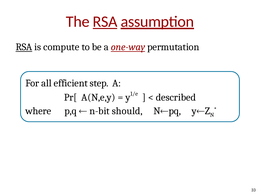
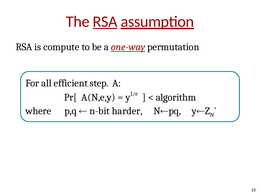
RSA underline: present -> none (24, 47)
described: described -> algorithm (176, 97)
should: should -> harder (127, 111)
